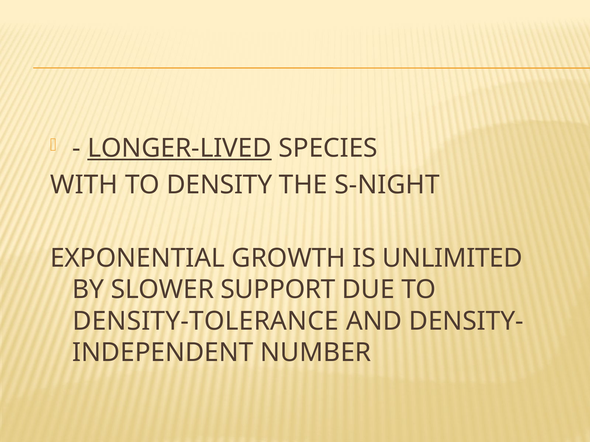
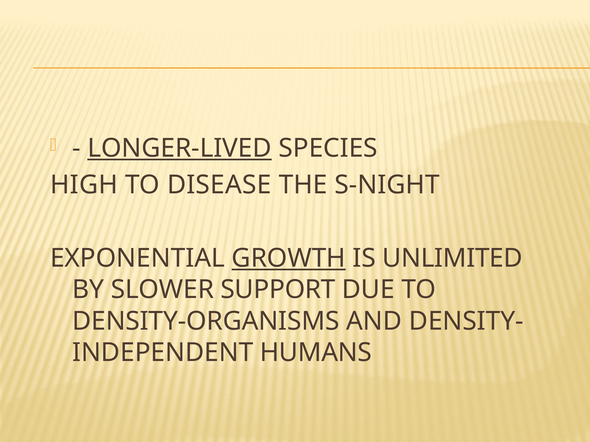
WITH: WITH -> HIGH (84, 185)
DENSITY: DENSITY -> DISEASE (219, 185)
GROWTH underline: none -> present (289, 258)
DENSITY-TOLERANCE: DENSITY-TOLERANCE -> DENSITY-ORGANISMS (206, 321)
NUMBER: NUMBER -> HUMANS (316, 353)
